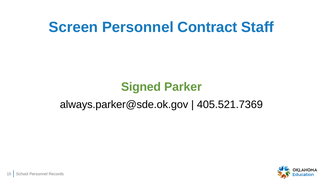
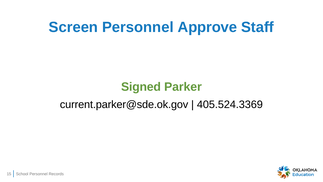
Contract: Contract -> Approve (207, 27)
always.parker@sde.ok.gov: always.parker@sde.ok.gov -> current.parker@sde.ok.gov (124, 104)
405.521.7369: 405.521.7369 -> 405.524.3369 (230, 104)
